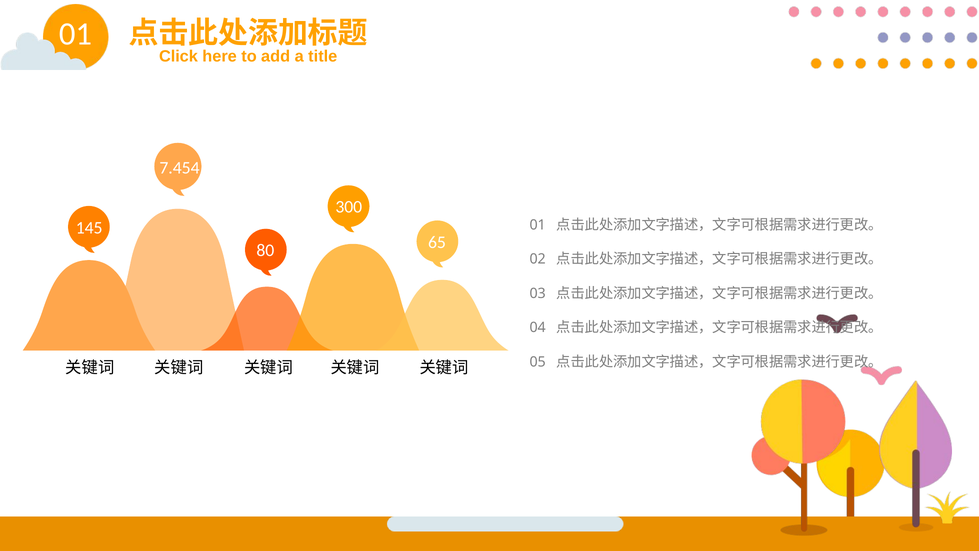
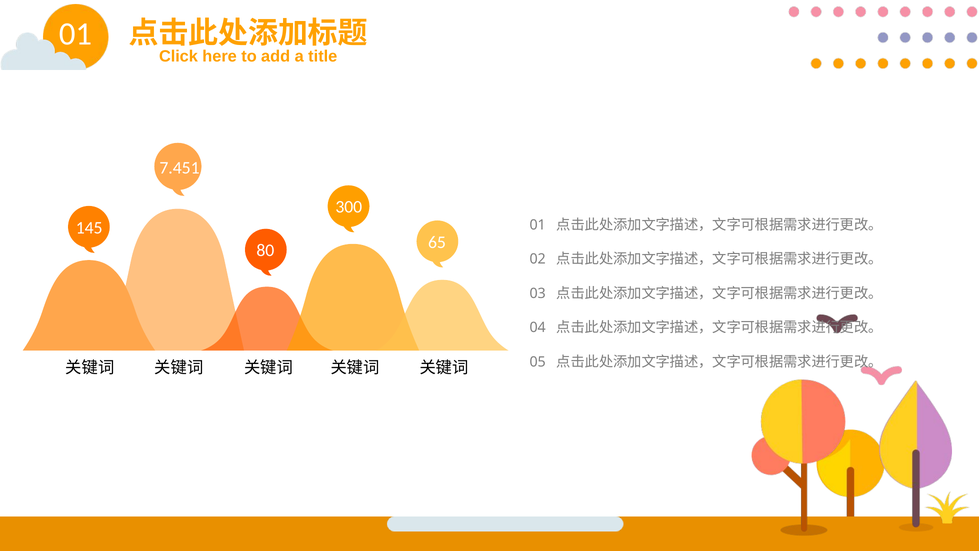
7.454: 7.454 -> 7.451 (180, 168)
